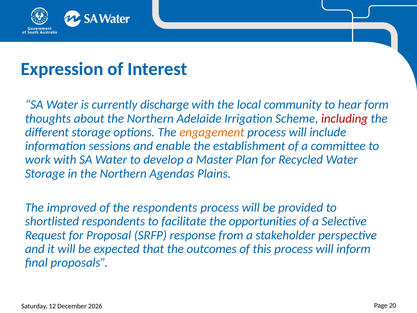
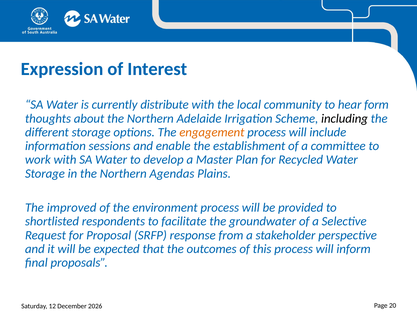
discharge: discharge -> distribute (165, 105)
including colour: red -> black (344, 118)
the respondents: respondents -> environment (165, 207)
opportunities: opportunities -> groundwater (263, 221)
